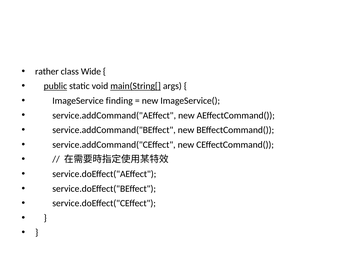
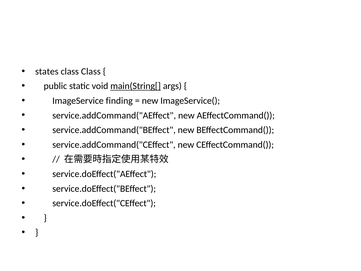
rather: rather -> states (47, 71)
class Wide: Wide -> Class (91, 71)
public underline: present -> none (55, 86)
